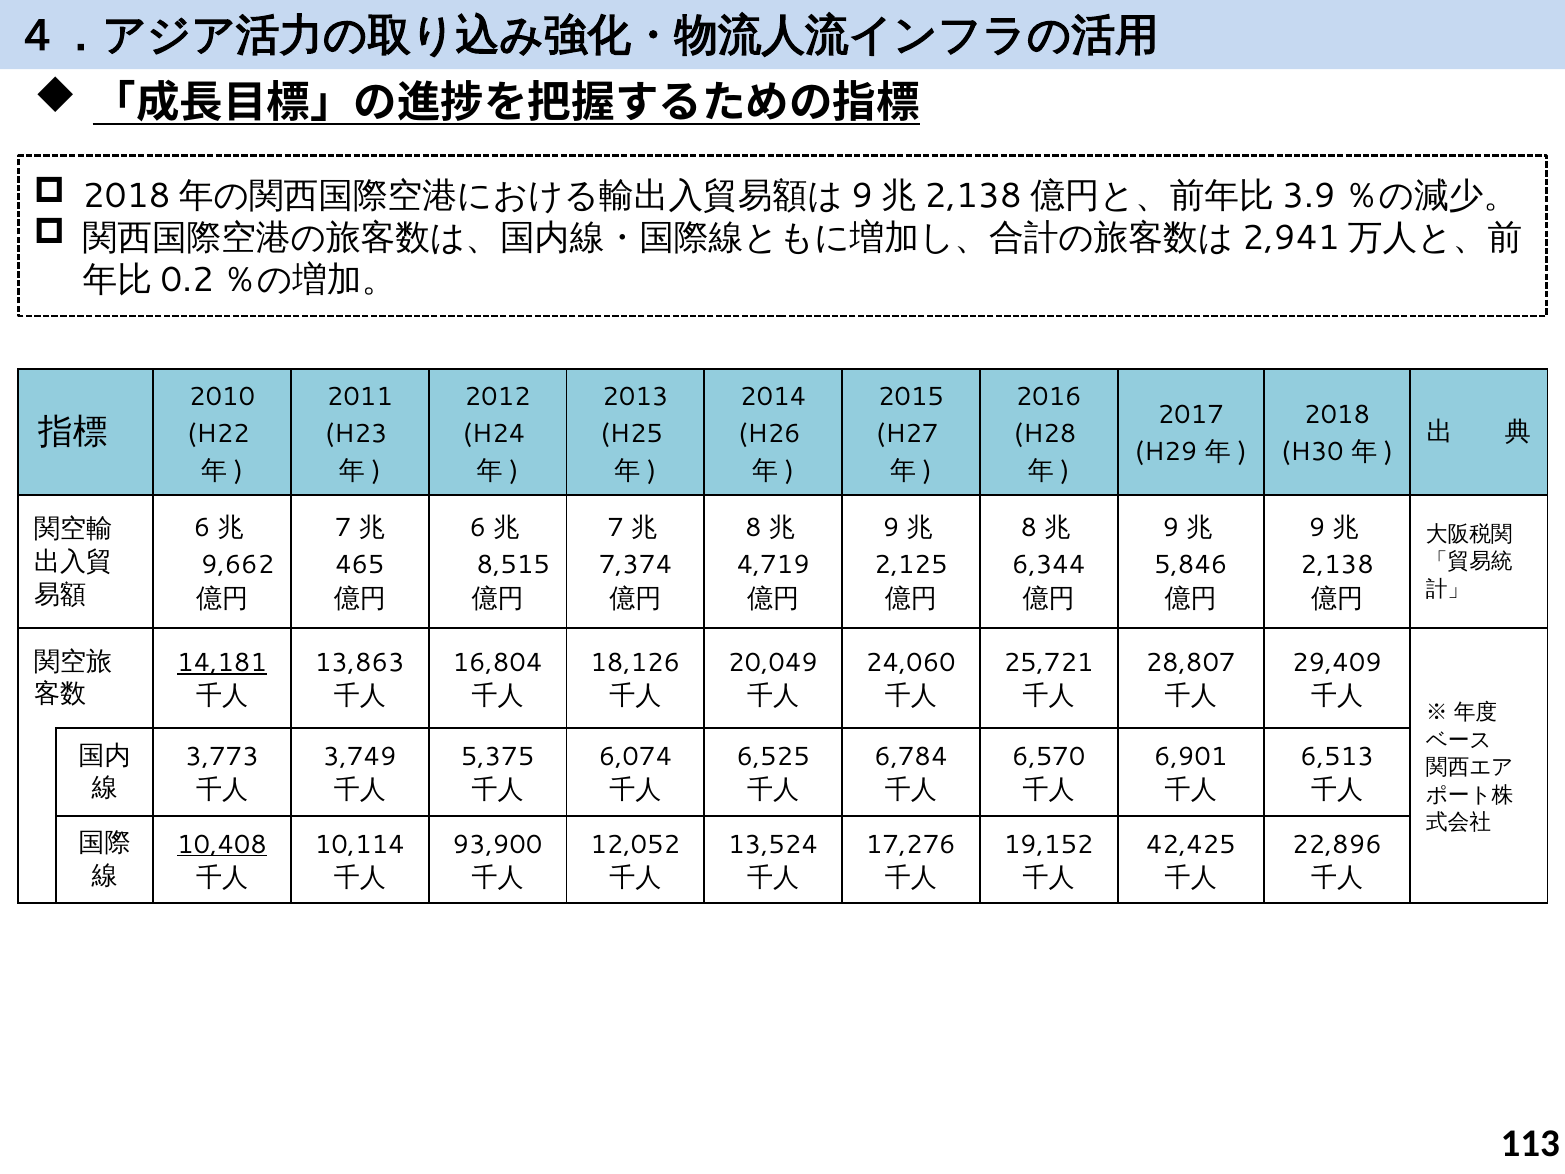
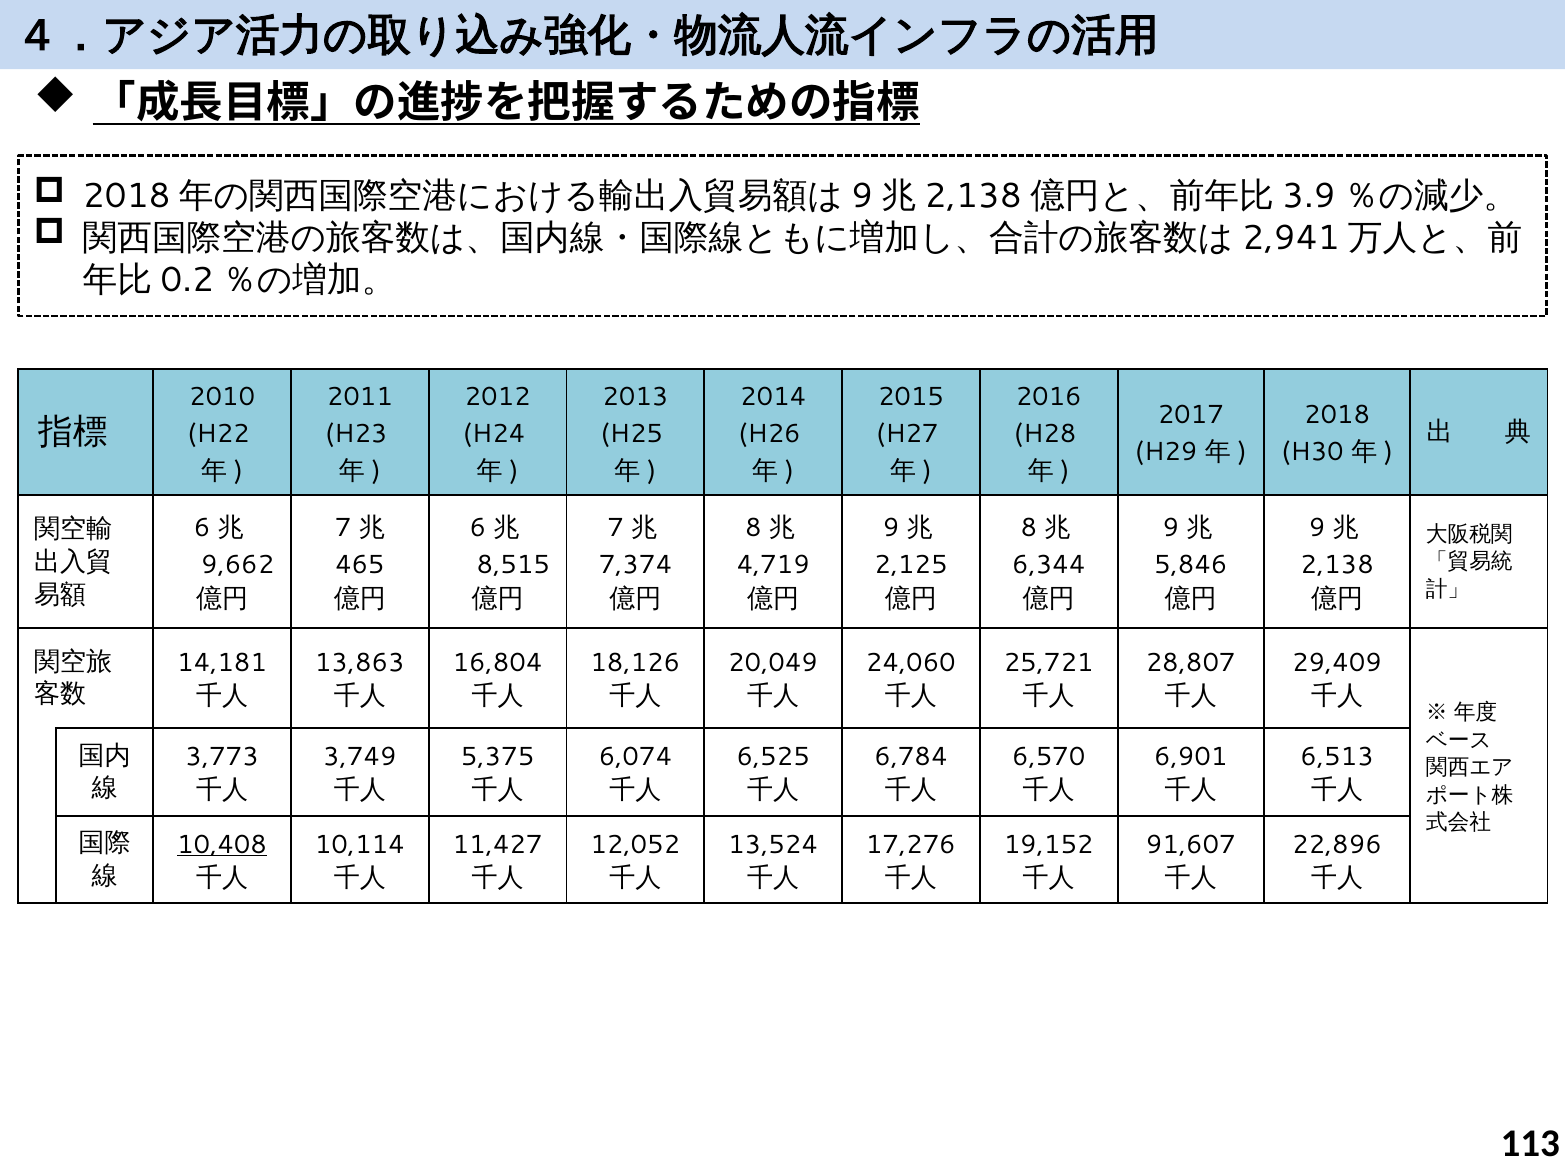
14,181 underline: present -> none (222, 663)
93,900: 93,900 -> 11,427 (498, 844)
42,425: 42,425 -> 91,607 (1191, 844)
